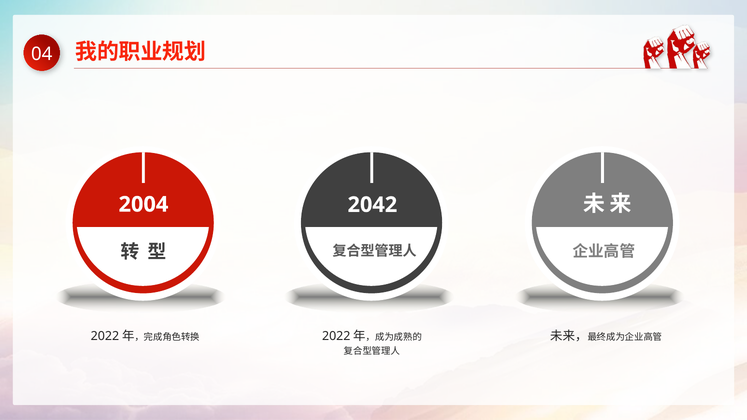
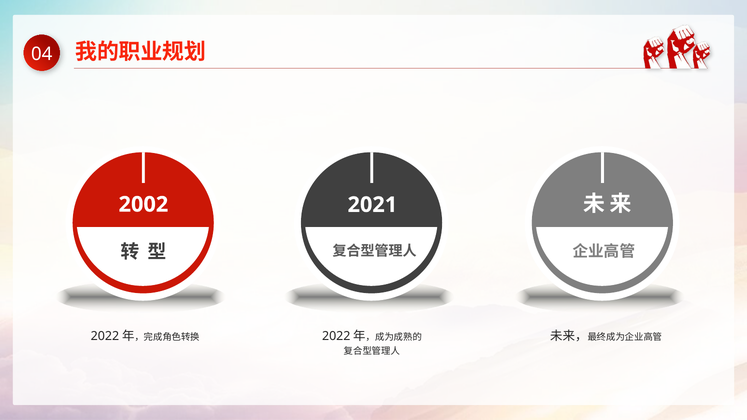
2004: 2004 -> 2002 (143, 205)
2042: 2042 -> 2021 (372, 205)
